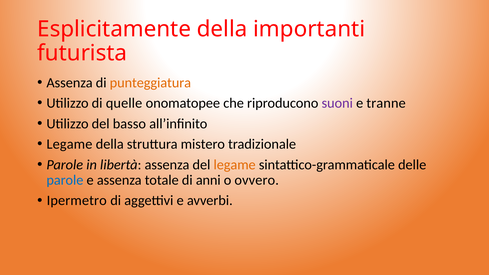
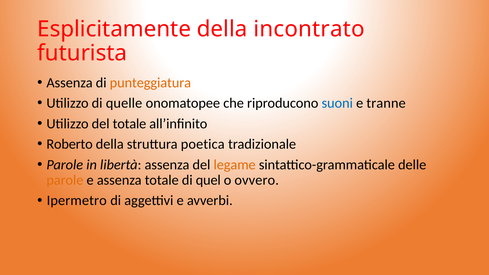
importanti: importanti -> incontrato (309, 29)
suoni colour: purple -> blue (337, 103)
del basso: basso -> totale (129, 124)
Legame: Legame -> Roberto (70, 144)
mistero: mistero -> poetica (203, 144)
parole colour: blue -> orange (65, 180)
anni: anni -> quel (208, 180)
